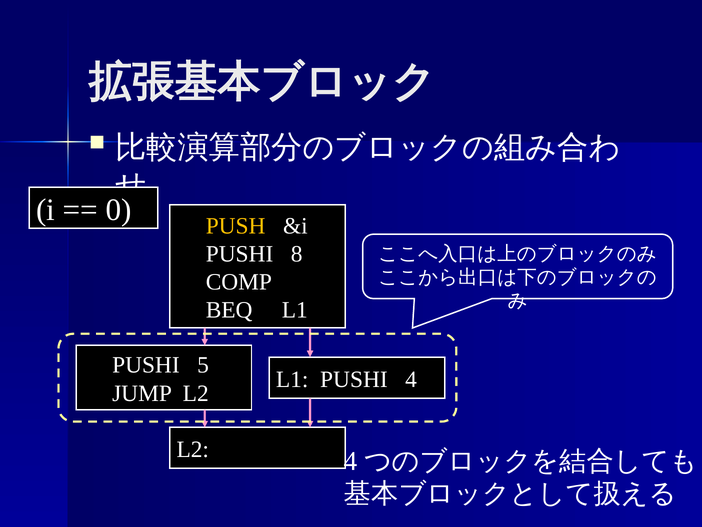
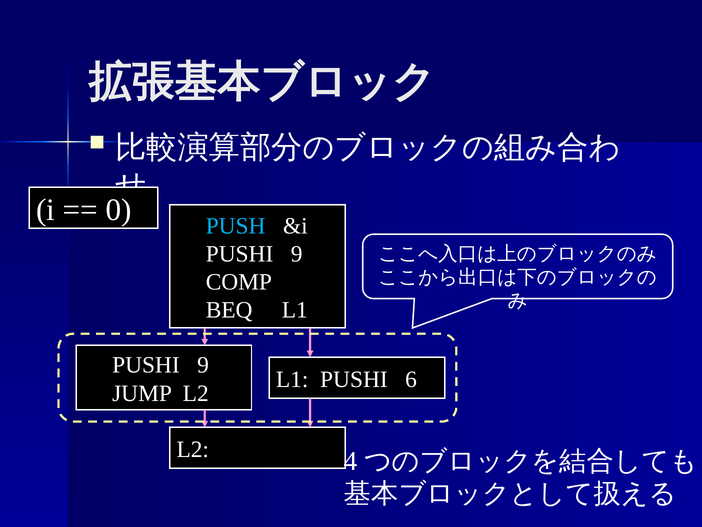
PUSH colour: yellow -> light blue (236, 226)
8: 8 -> 9 (297, 254)
5: 5 -> 9 (203, 365)
PUSHI 4: 4 -> 6 (411, 379)
